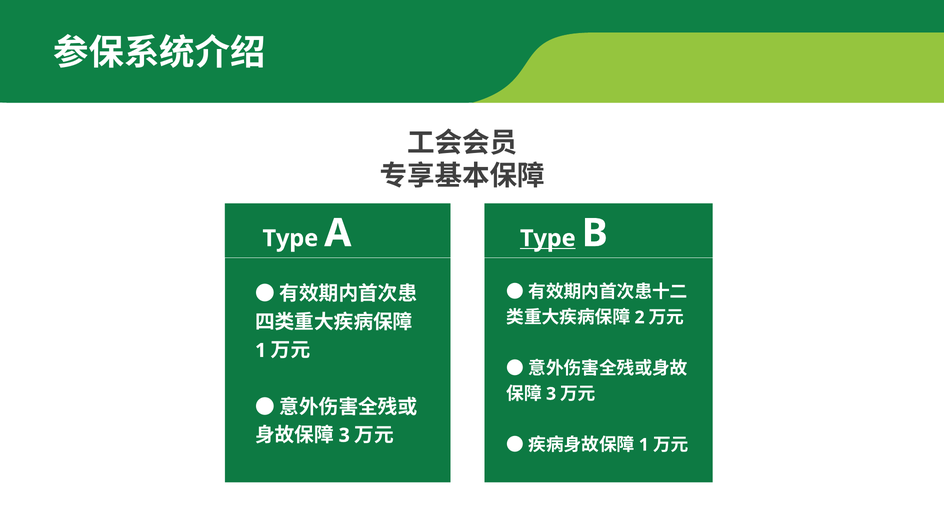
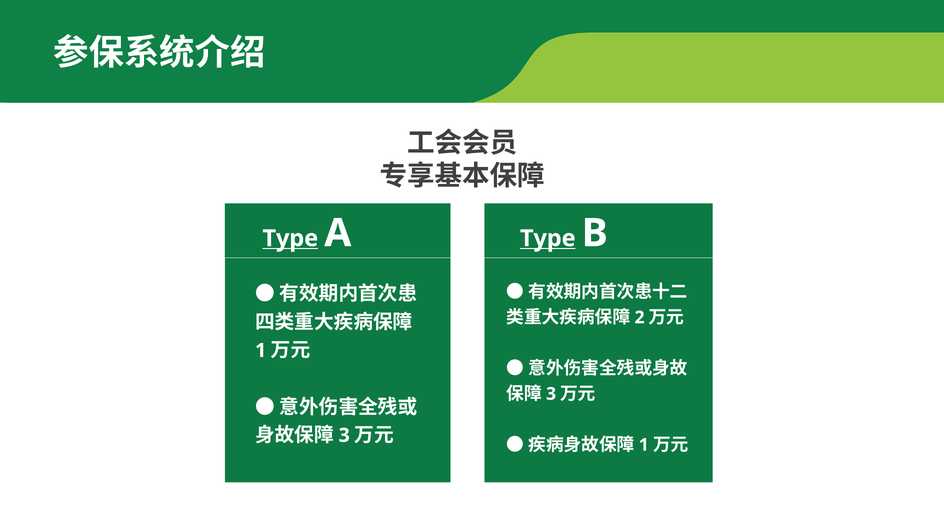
Type underline: none -> present (290, 238)
